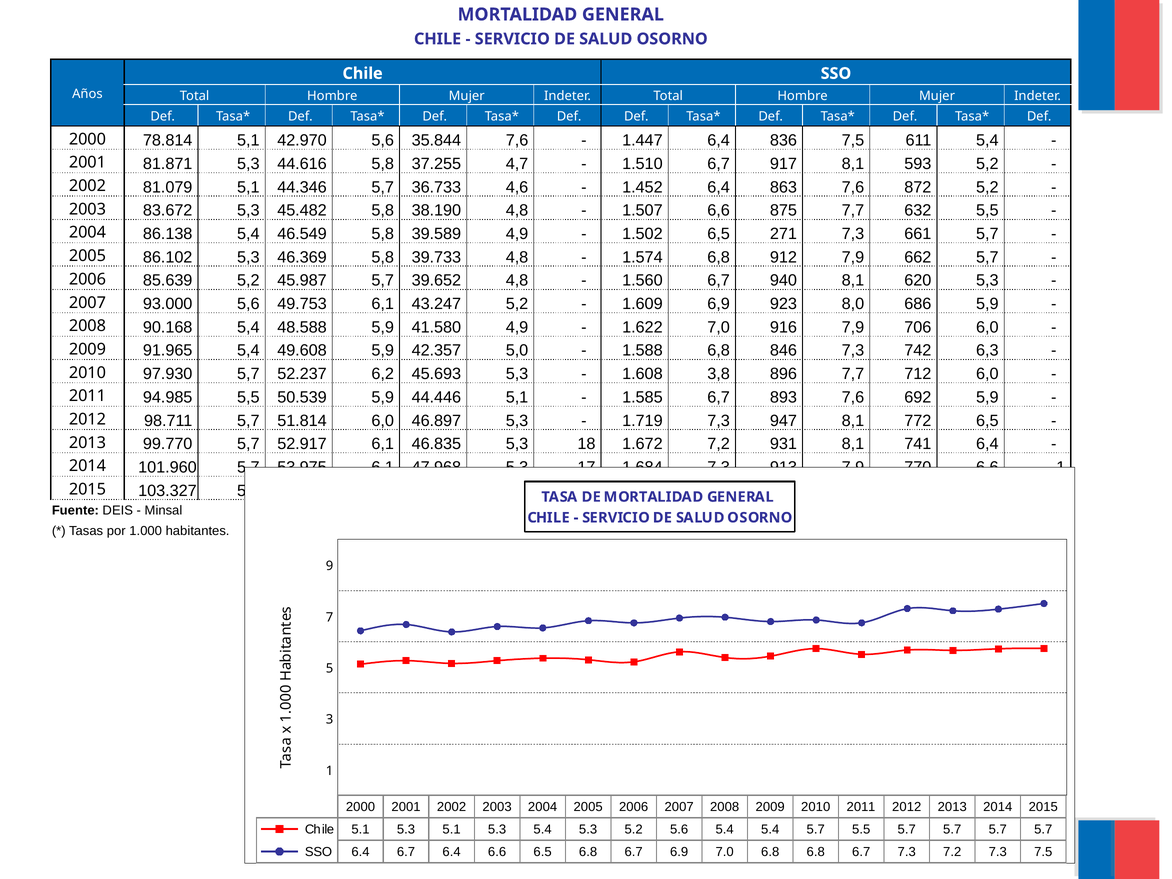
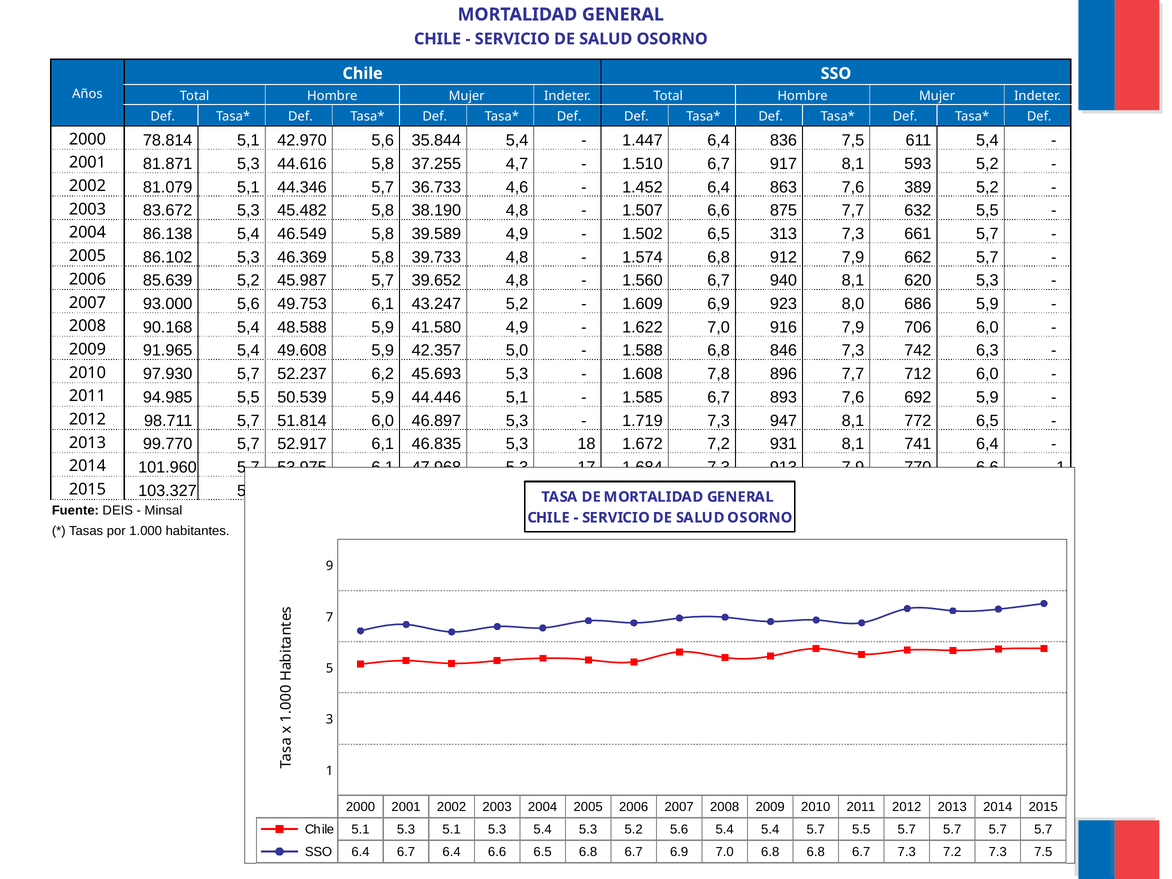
35.844 7,6: 7,6 -> 5,4 (517, 140)
872: 872 -> 389 (918, 187)
271: 271 -> 313 (784, 234)
3,8: 3,8 -> 7,8 (719, 374)
